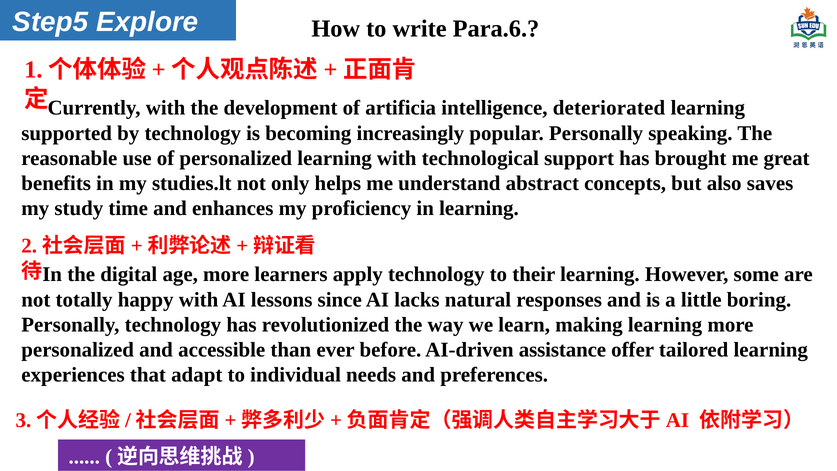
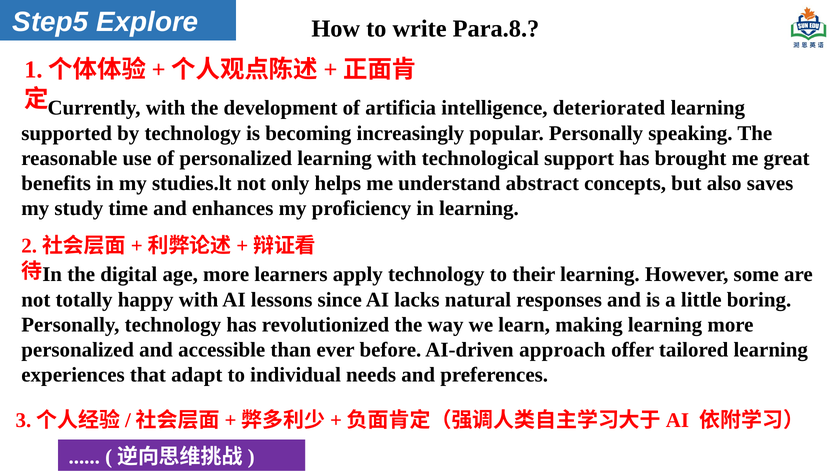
Para.6: Para.6 -> Para.8 (496, 29)
assistance: assistance -> approach (562, 350)
